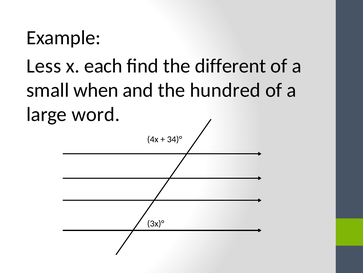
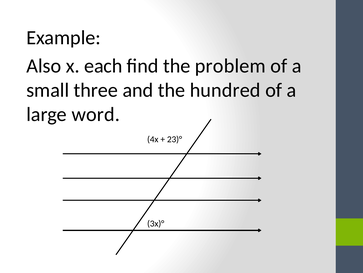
Less: Less -> Also (44, 66)
different: different -> problem (230, 66)
when: when -> three (96, 90)
34)°: 34)° -> 23)° (175, 139)
